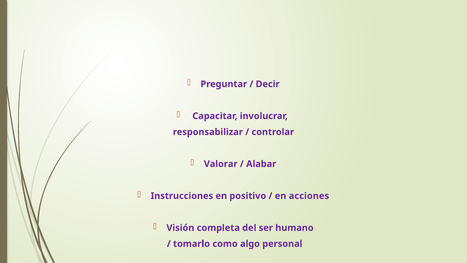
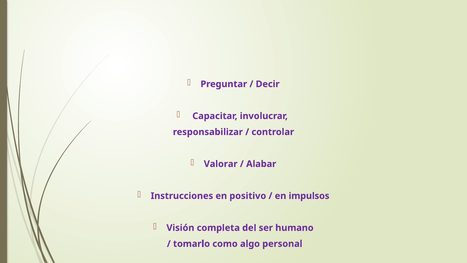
acciones: acciones -> impulsos (309, 196)
